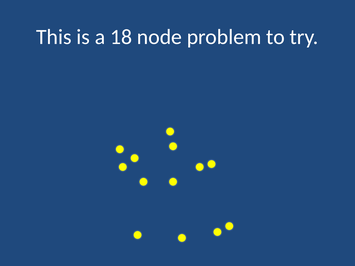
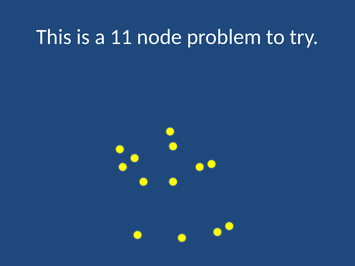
18: 18 -> 11 (121, 37)
